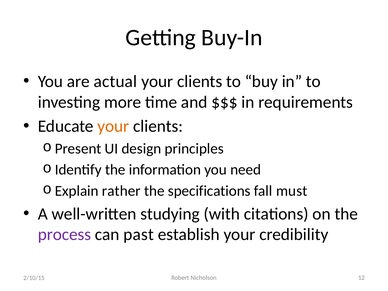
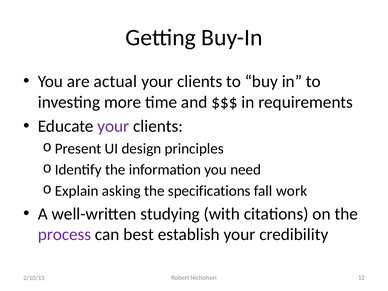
your colour: orange -> purple (113, 126)
rather: rather -> asking (121, 191)
must: must -> work (292, 191)
past: past -> best (139, 235)
